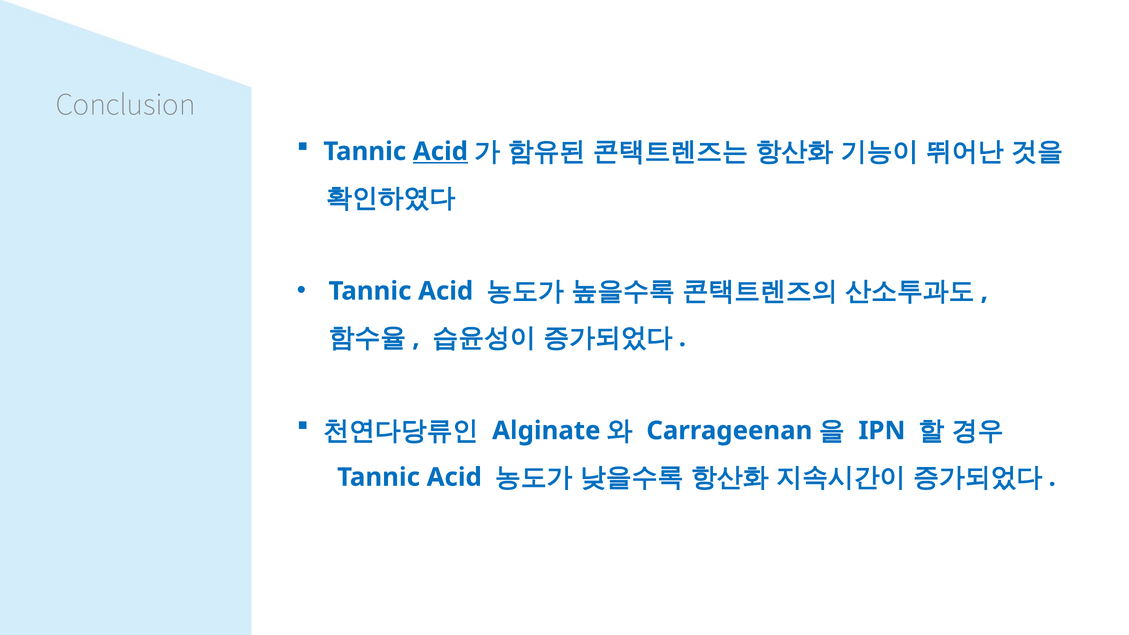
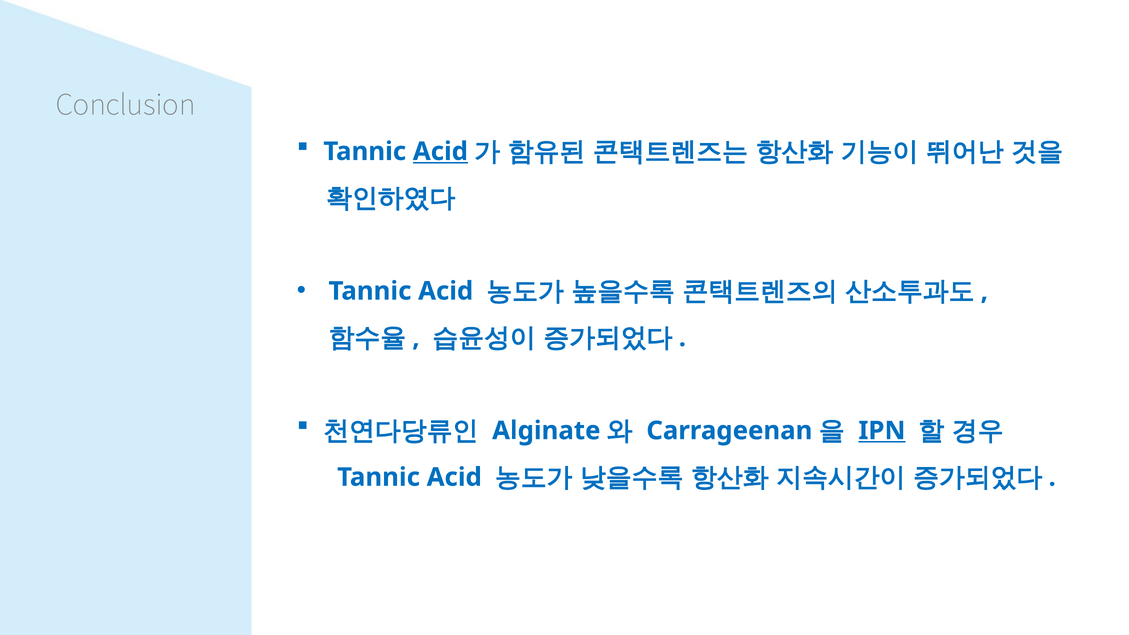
IPN underline: none -> present (882, 431)
